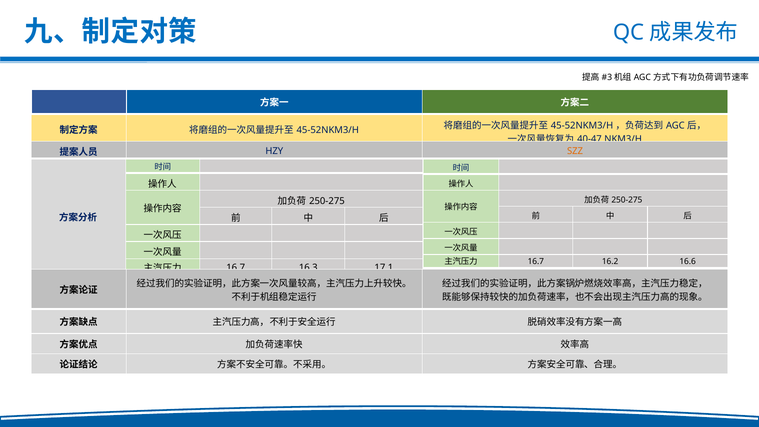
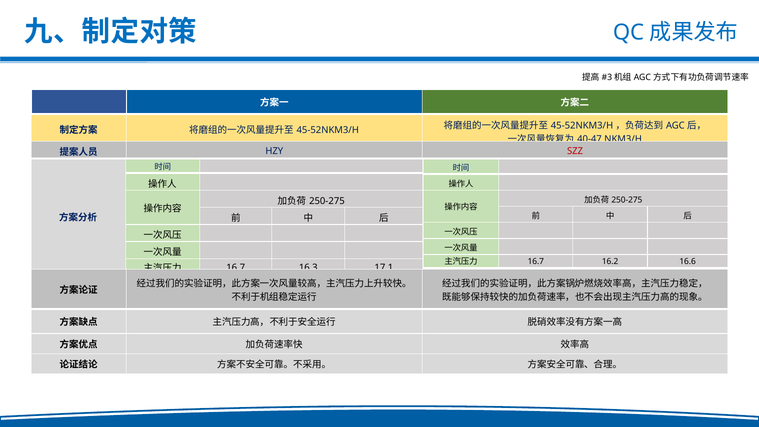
SZZ colour: orange -> red (575, 151)
